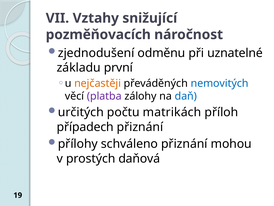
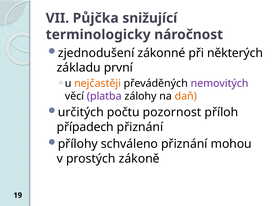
Vztahy: Vztahy -> Půjčka (96, 18)
pozměňovacích: pozměňovacích -> terminologicky (98, 35)
odměnu: odměnu -> zákonné (161, 53)
uznatelné: uznatelné -> některých (235, 53)
nemovitých colour: blue -> purple (220, 83)
daň colour: blue -> orange (186, 96)
matrikách: matrikách -> pozornost (172, 112)
daňová: daňová -> zákoně (139, 158)
